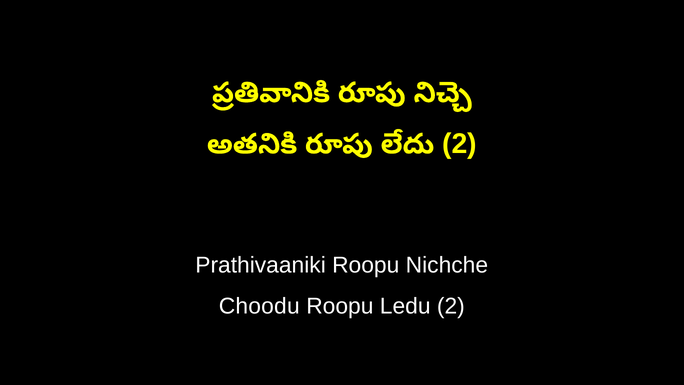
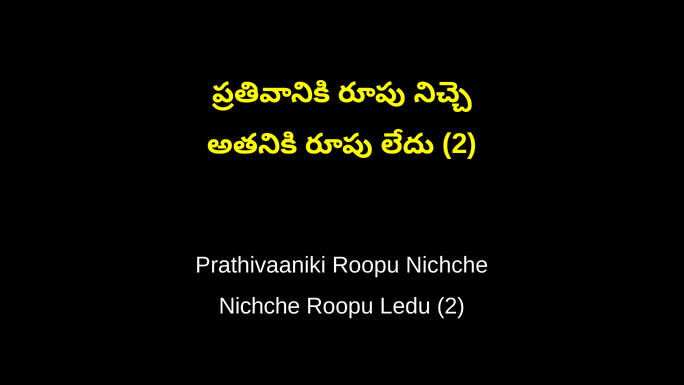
Choodu: Choodu -> Nichche (259, 306)
